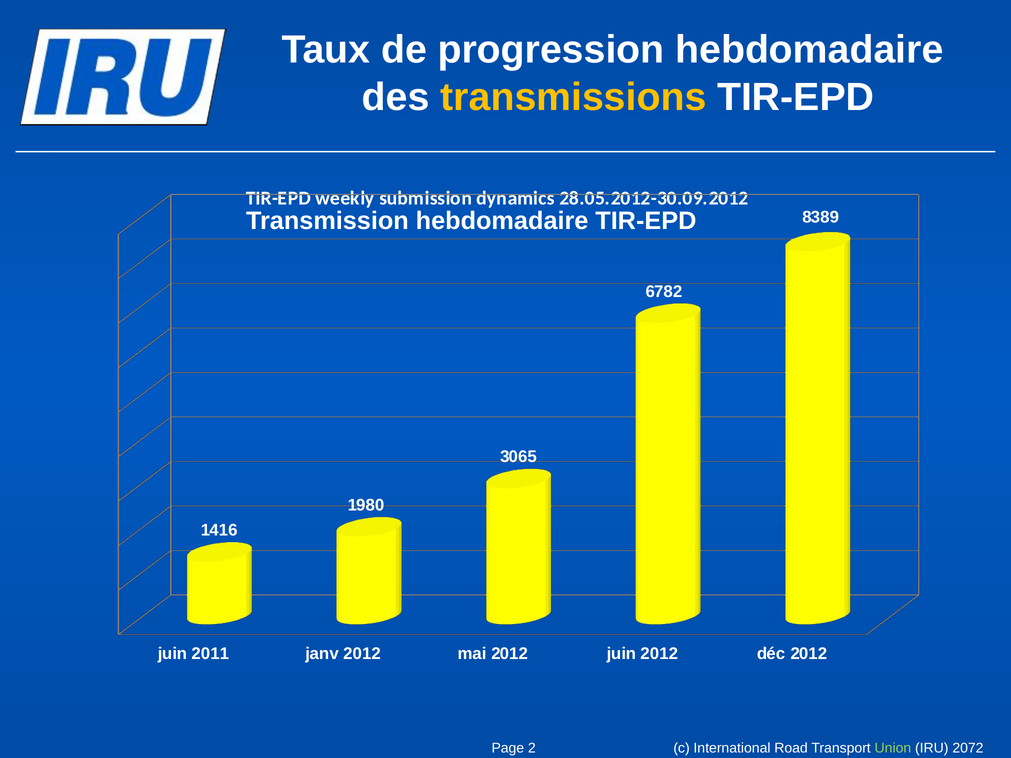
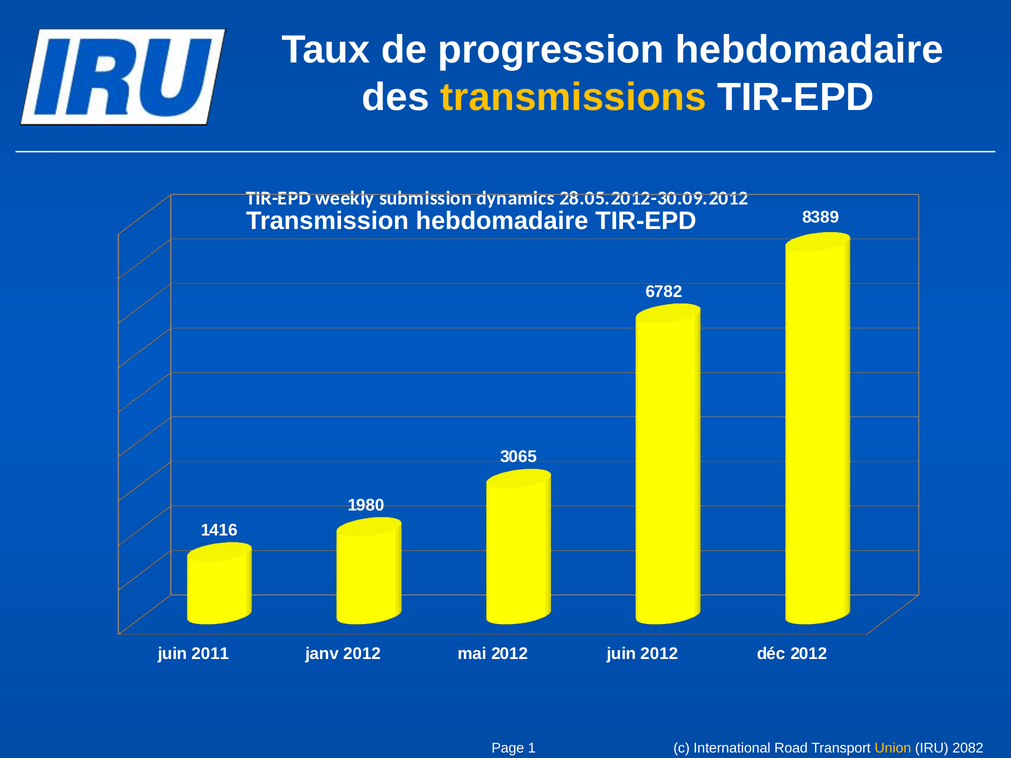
2: 2 -> 1 (532, 748)
Union colour: light green -> yellow (893, 748)
2072: 2072 -> 2082 (968, 748)
